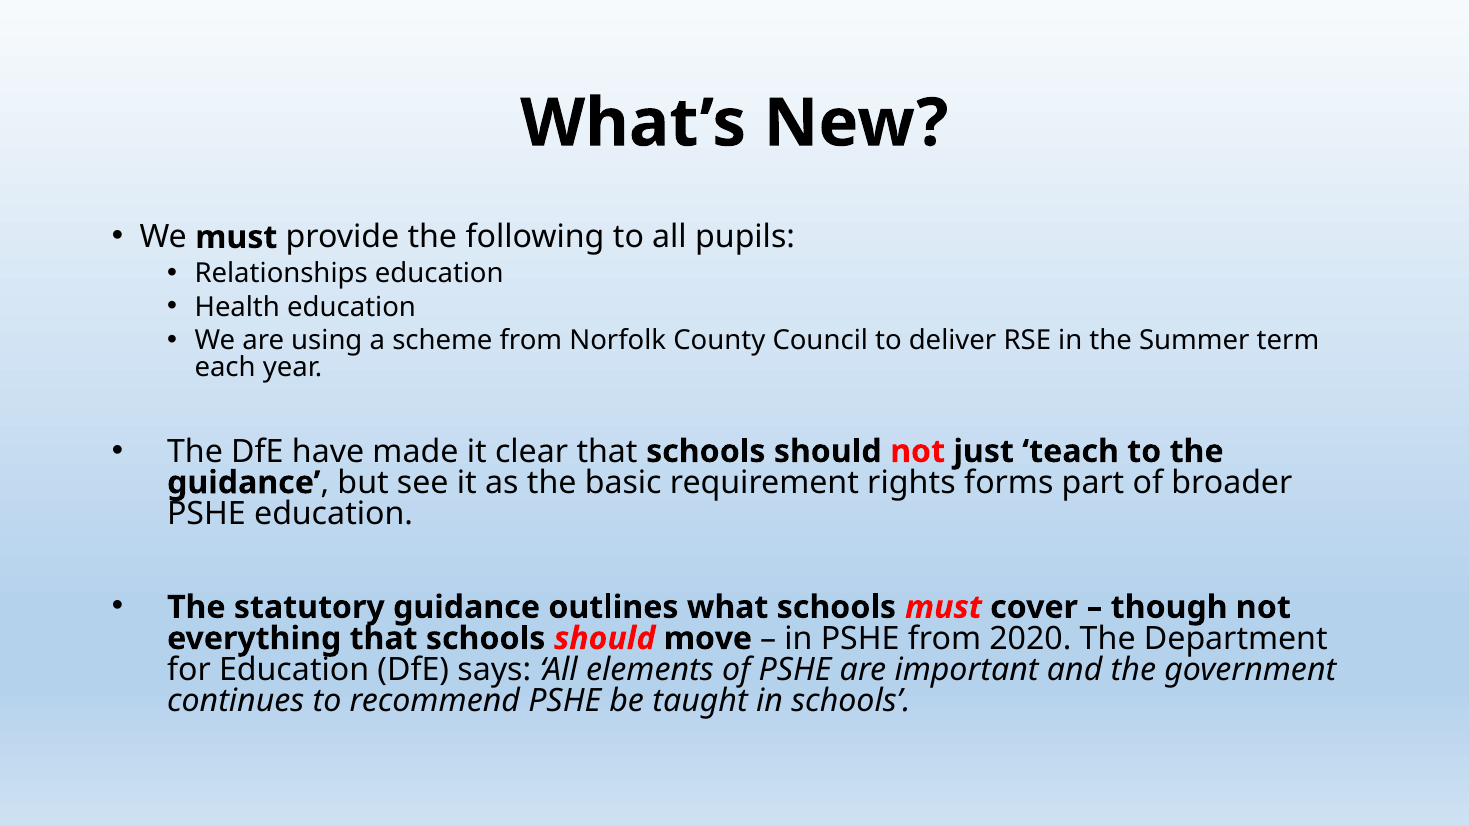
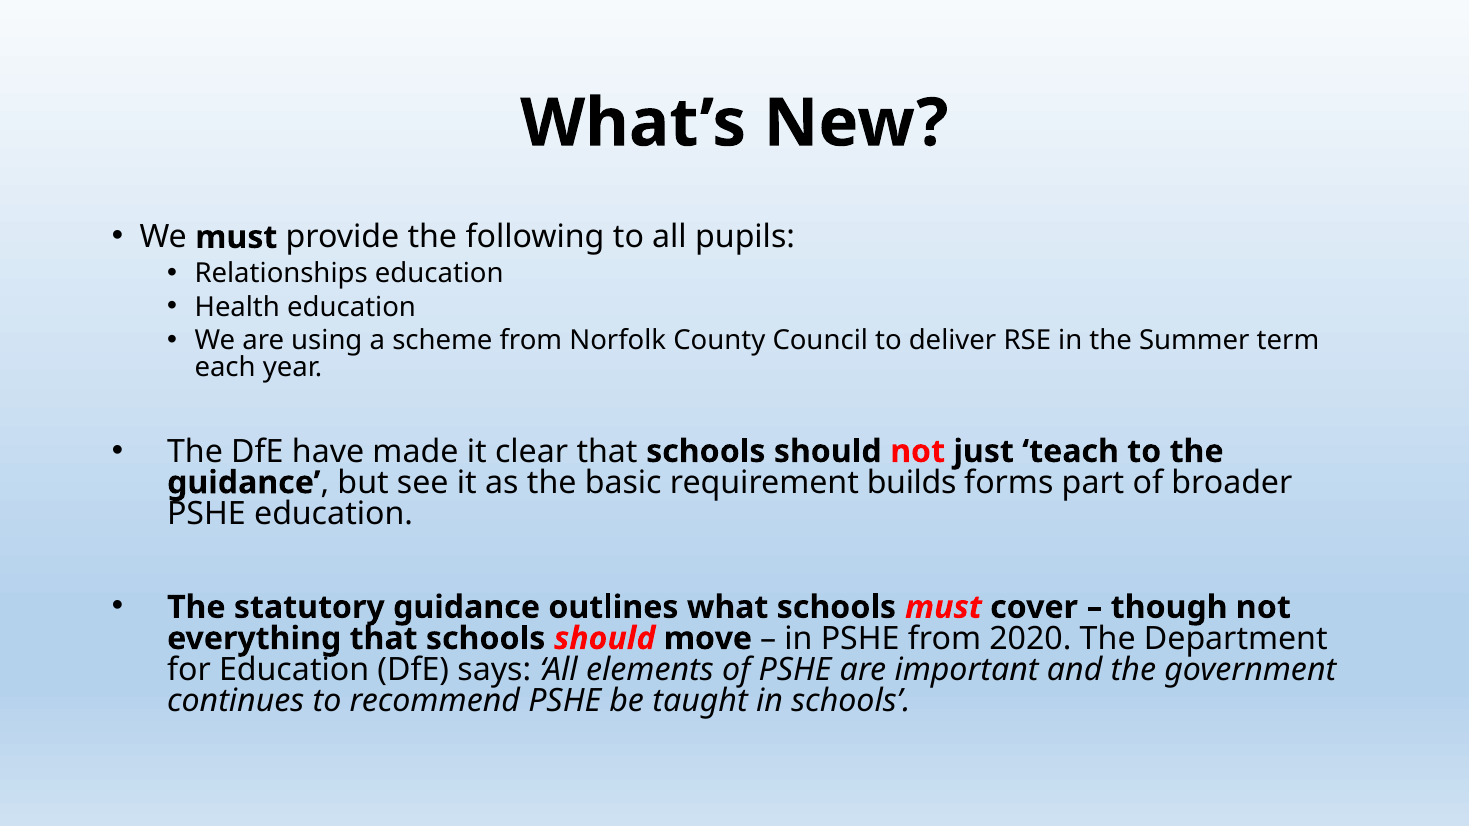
rights: rights -> builds (912, 483)
